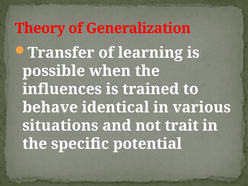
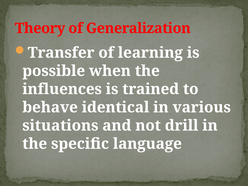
trait: trait -> drill (182, 126)
potential: potential -> language (147, 144)
